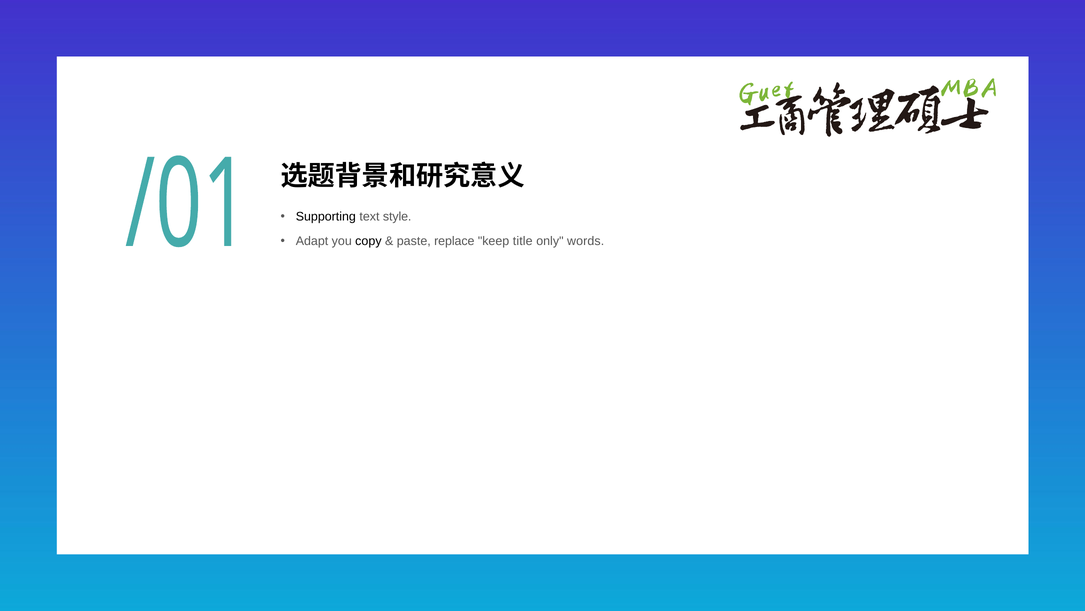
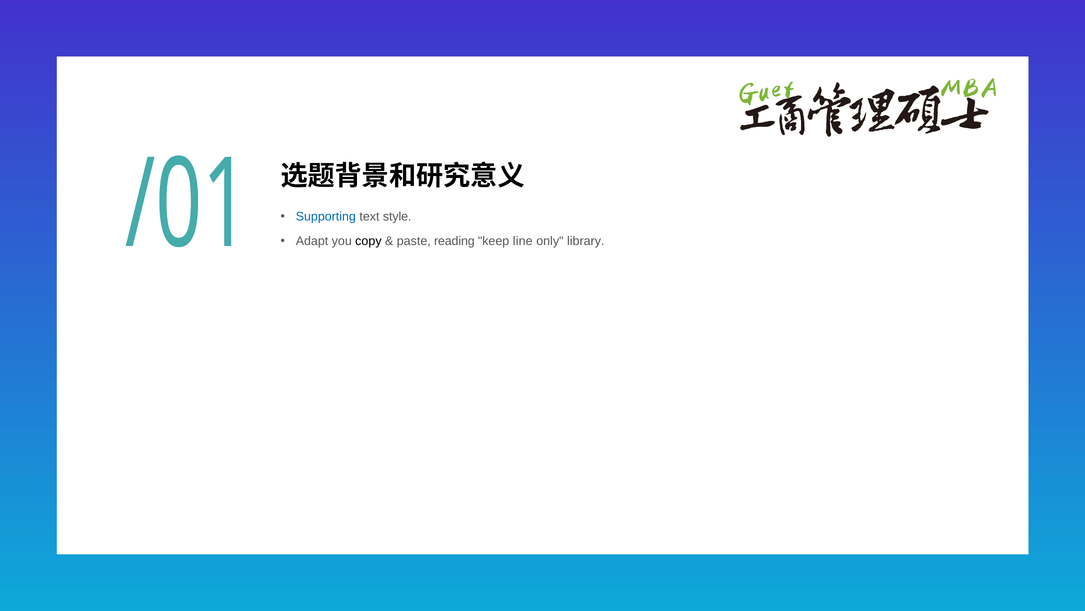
Supporting colour: black -> blue (326, 216)
replace: replace -> reading (454, 241)
title: title -> line (523, 241)
words: words -> library (586, 241)
